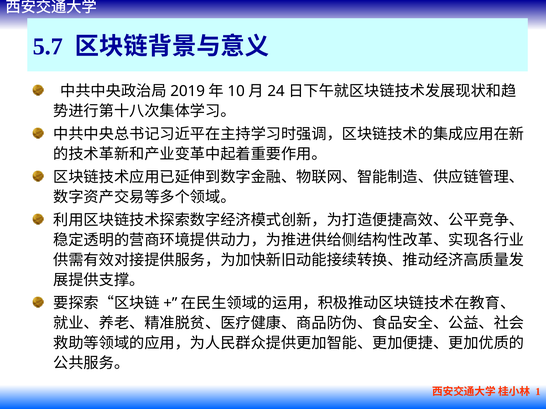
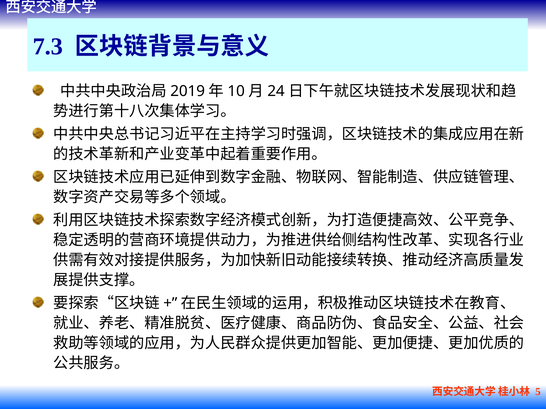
5.7: 5.7 -> 7.3 (48, 47)
1: 1 -> 5 (538, 392)
